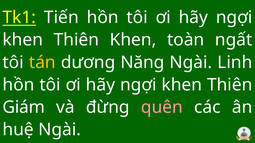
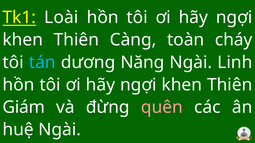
Tiến: Tiến -> Loài (61, 18)
Thiên Khen: Khen -> Càng (133, 40)
ngất: ngất -> cháy (234, 40)
tán colour: yellow -> light blue (42, 63)
